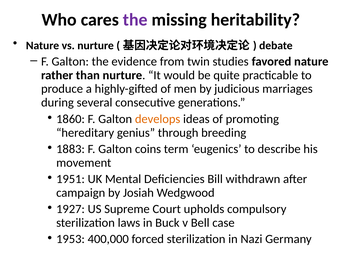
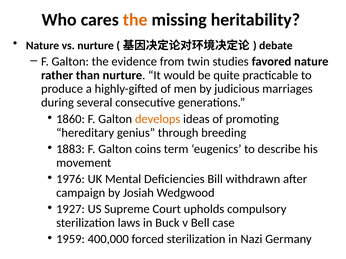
the colour: purple -> orange (135, 20)
1951: 1951 -> 1976 (71, 179)
1953: 1953 -> 1959 (71, 240)
